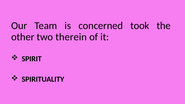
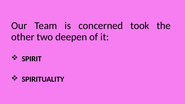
therein: therein -> deepen (71, 37)
